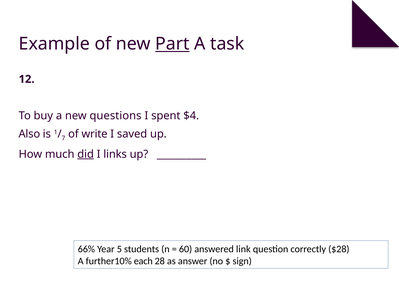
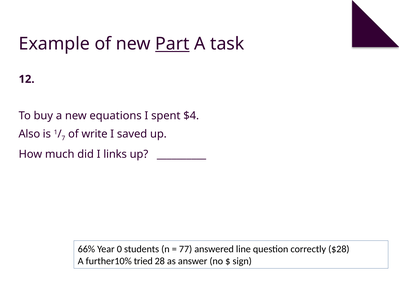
questions: questions -> equations (116, 116)
did underline: present -> none (86, 154)
5: 5 -> 0 (119, 249)
60: 60 -> 77 (186, 249)
link: link -> line (243, 249)
each: each -> tried (143, 261)
